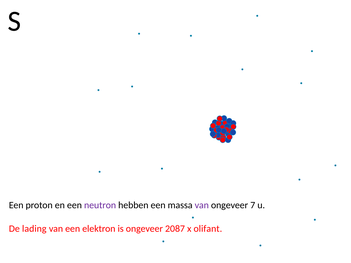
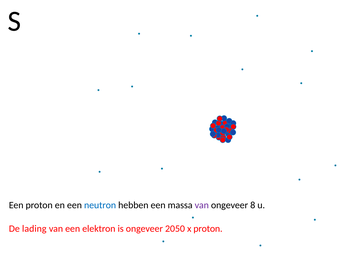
neutron colour: purple -> blue (100, 205)
7: 7 -> 8 (253, 205)
2087: 2087 -> 2050 (175, 229)
x olifant: olifant -> proton (208, 229)
